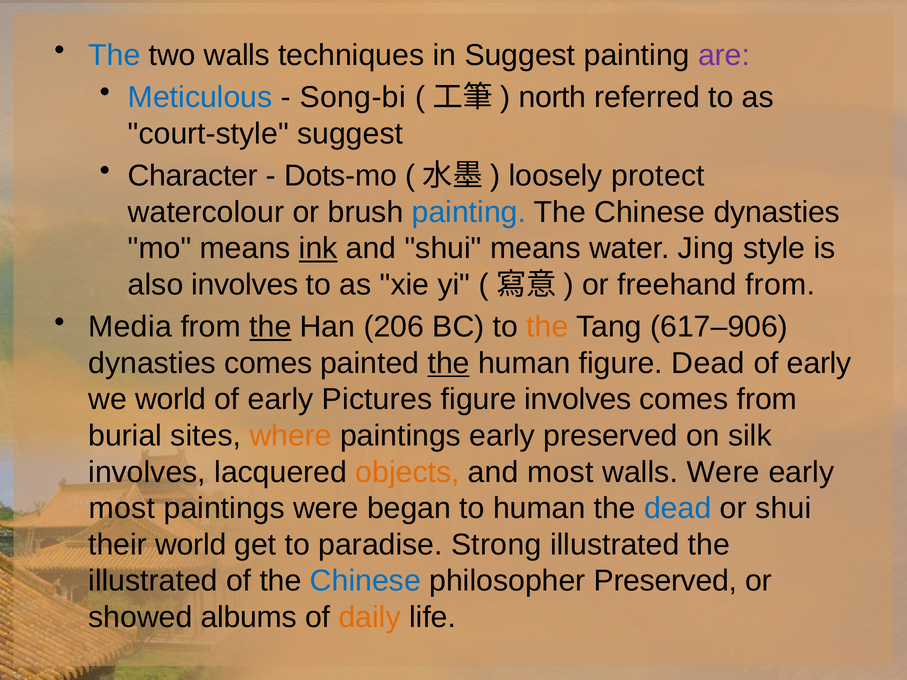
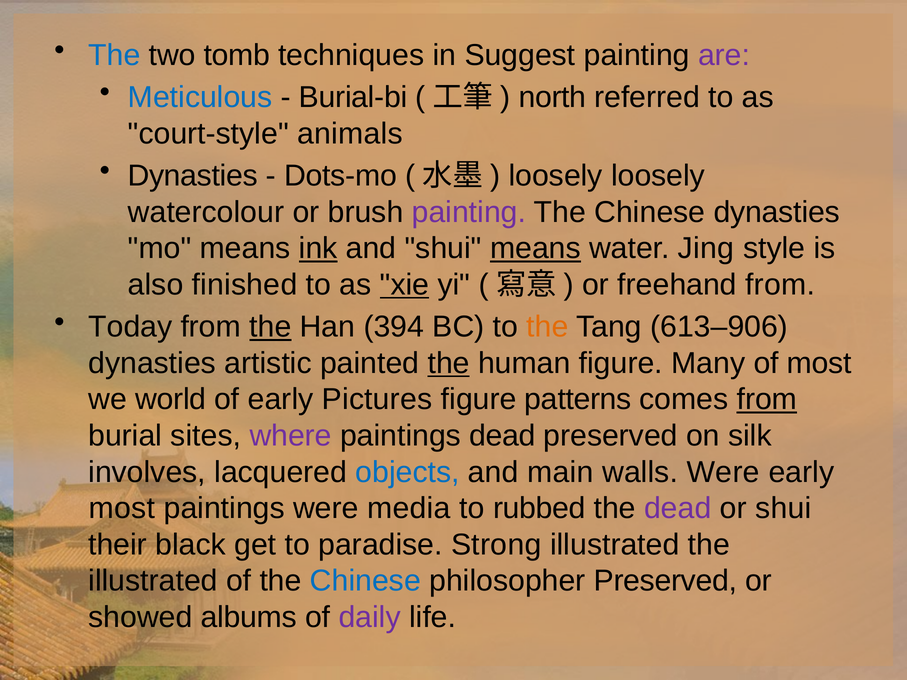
two walls: walls -> tomb (237, 55)
Song-bi: Song-bi -> Burial-bi (353, 97)
court-style suggest: suggest -> animals (350, 134)
Character: Character -> Dynasties (193, 176)
loosely protect: protect -> loosely (658, 176)
painting colour: blue -> purple (469, 212)
means underline: none -> present (535, 249)
also involves: involves -> finished (245, 285)
xie underline: none -> present (404, 285)
Media: Media -> Today (130, 327)
206: 206 -> 394 (394, 327)
617–906: 617–906 -> 613–906 (719, 327)
dynasties comes: comes -> artistic (268, 363)
figure Dead: Dead -> Many (708, 363)
early: early -> most (819, 363)
figure involves: involves -> patterns (578, 400)
from underline: none -> present (767, 400)
where colour: orange -> purple (291, 436)
paintings early: early -> dead (502, 436)
objects colour: orange -> blue (408, 472)
and most: most -> main (560, 472)
began: began -> media (409, 509)
to human: human -> rubbed (539, 509)
dead colour: blue -> purple (678, 509)
their world: world -> black (191, 545)
daily colour: orange -> purple (370, 617)
